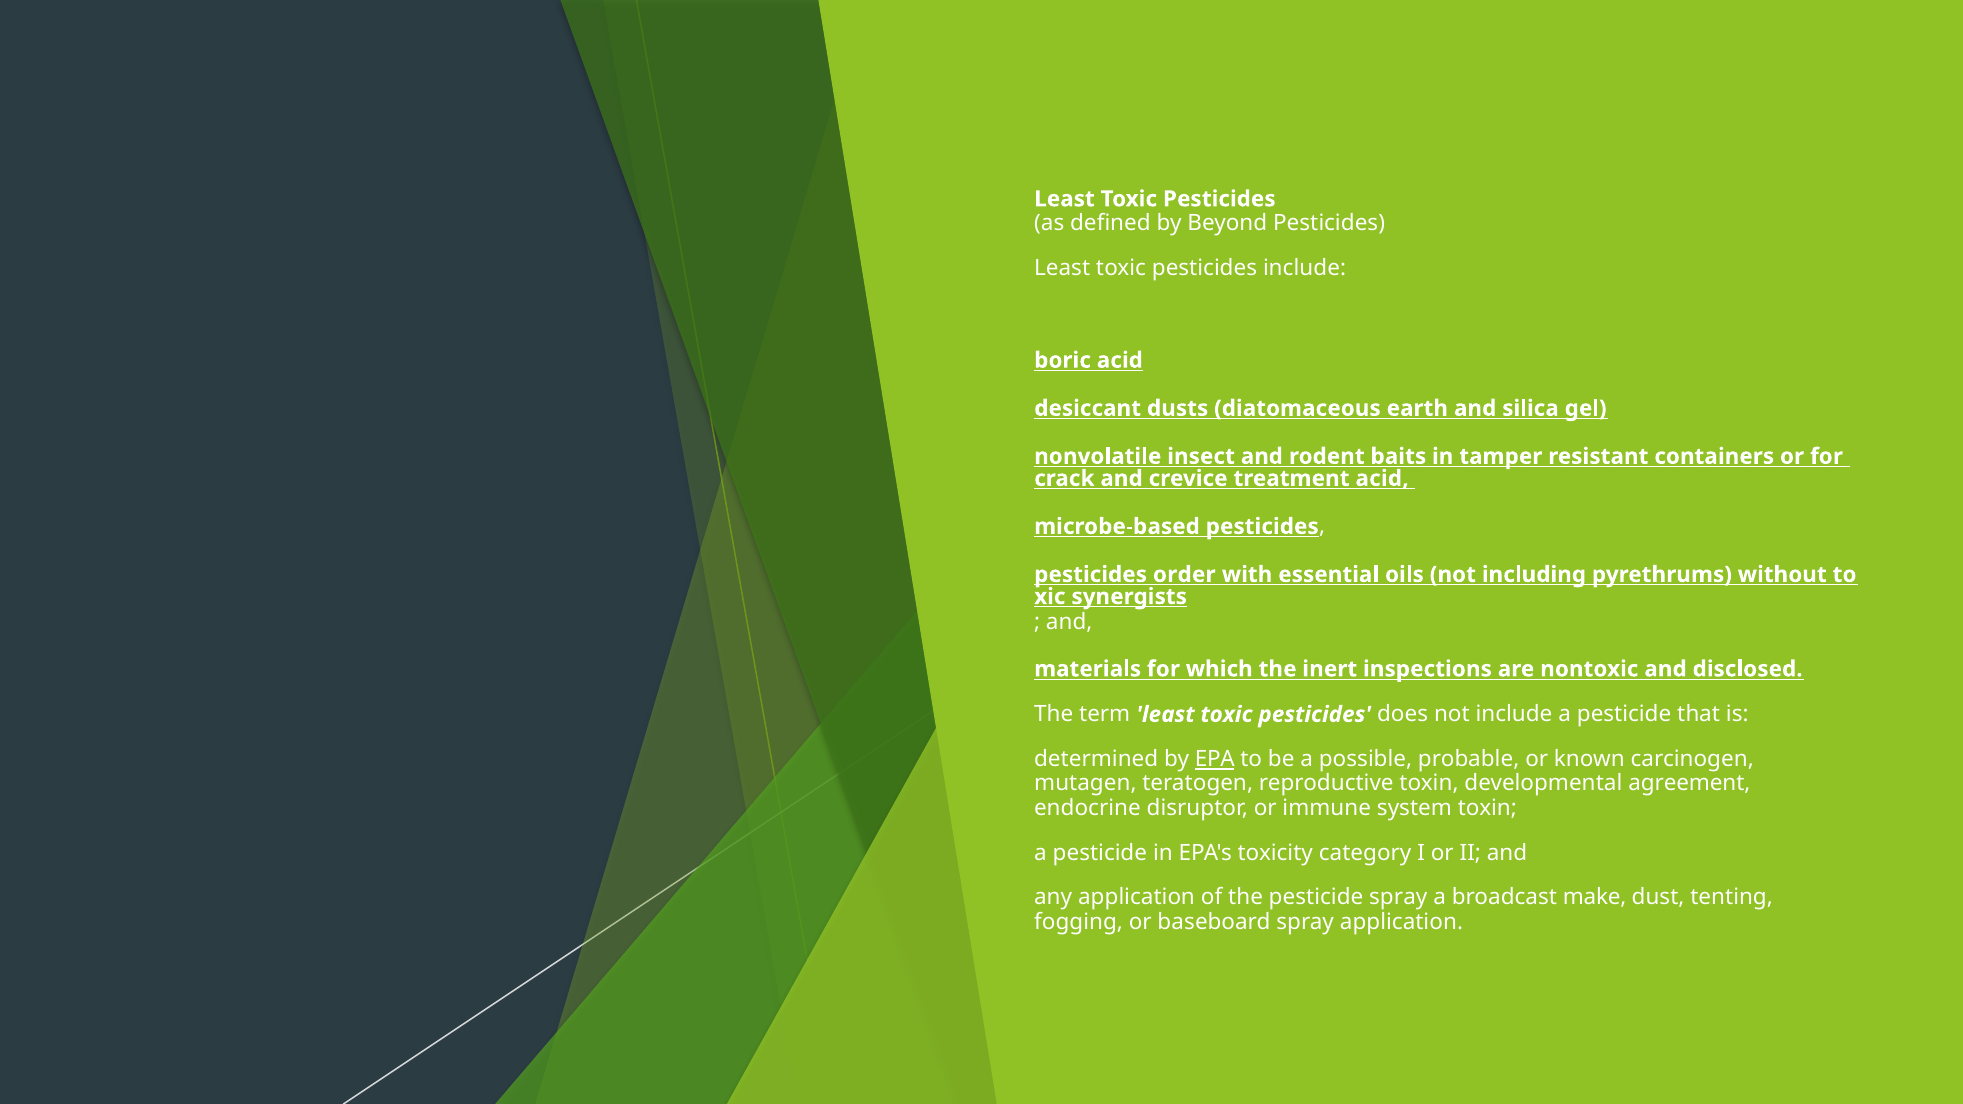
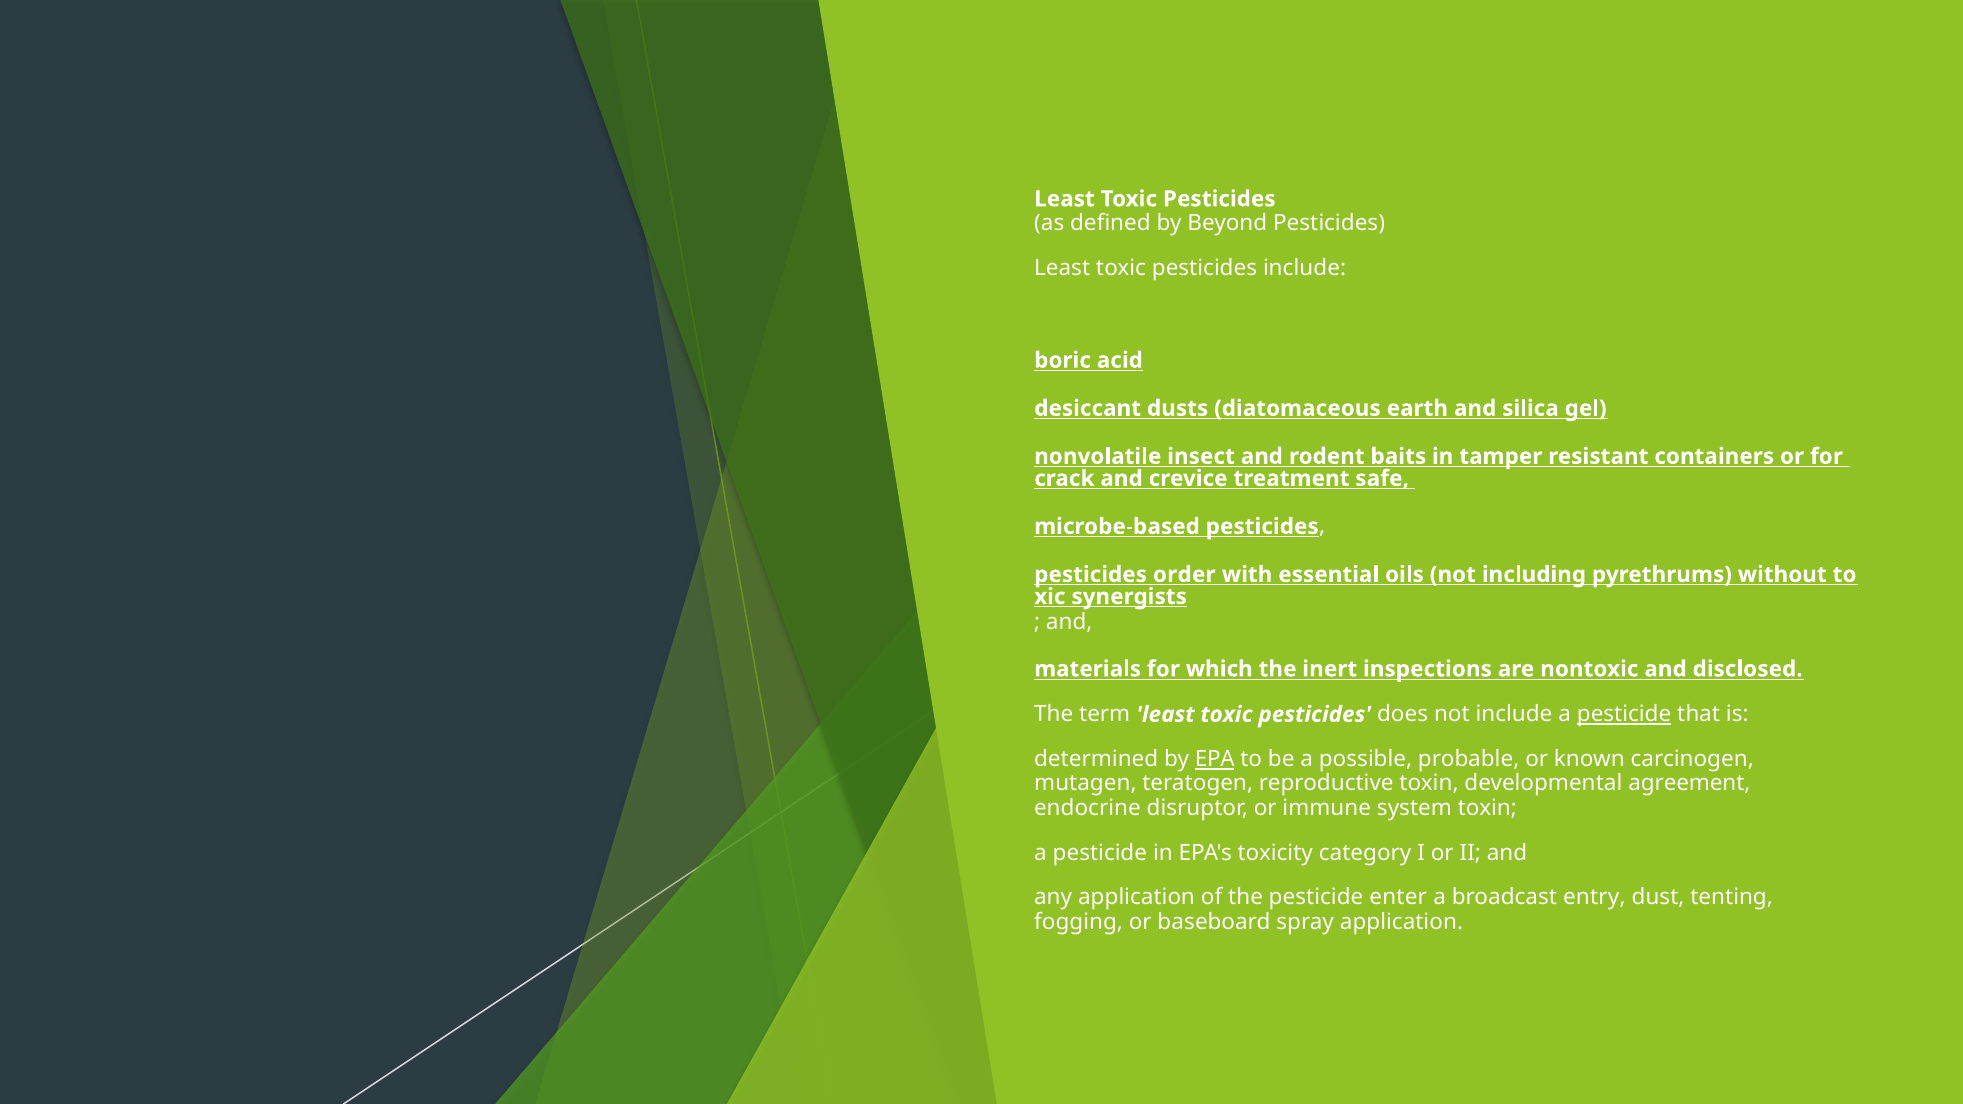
treatment acid: acid -> safe (1382, 479)
pesticide underline: none -> present (1624, 715)
pesticide spray: spray -> enter (1398, 898)
make: make -> entry (1594, 898)
